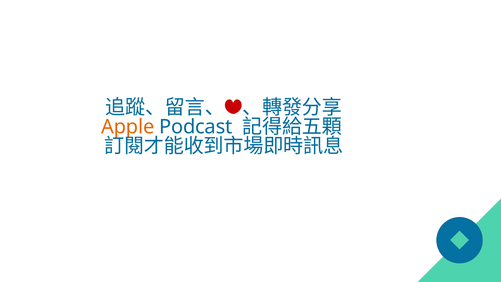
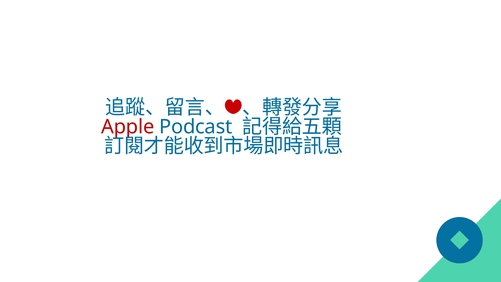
Apple colour: orange -> red (128, 127)
